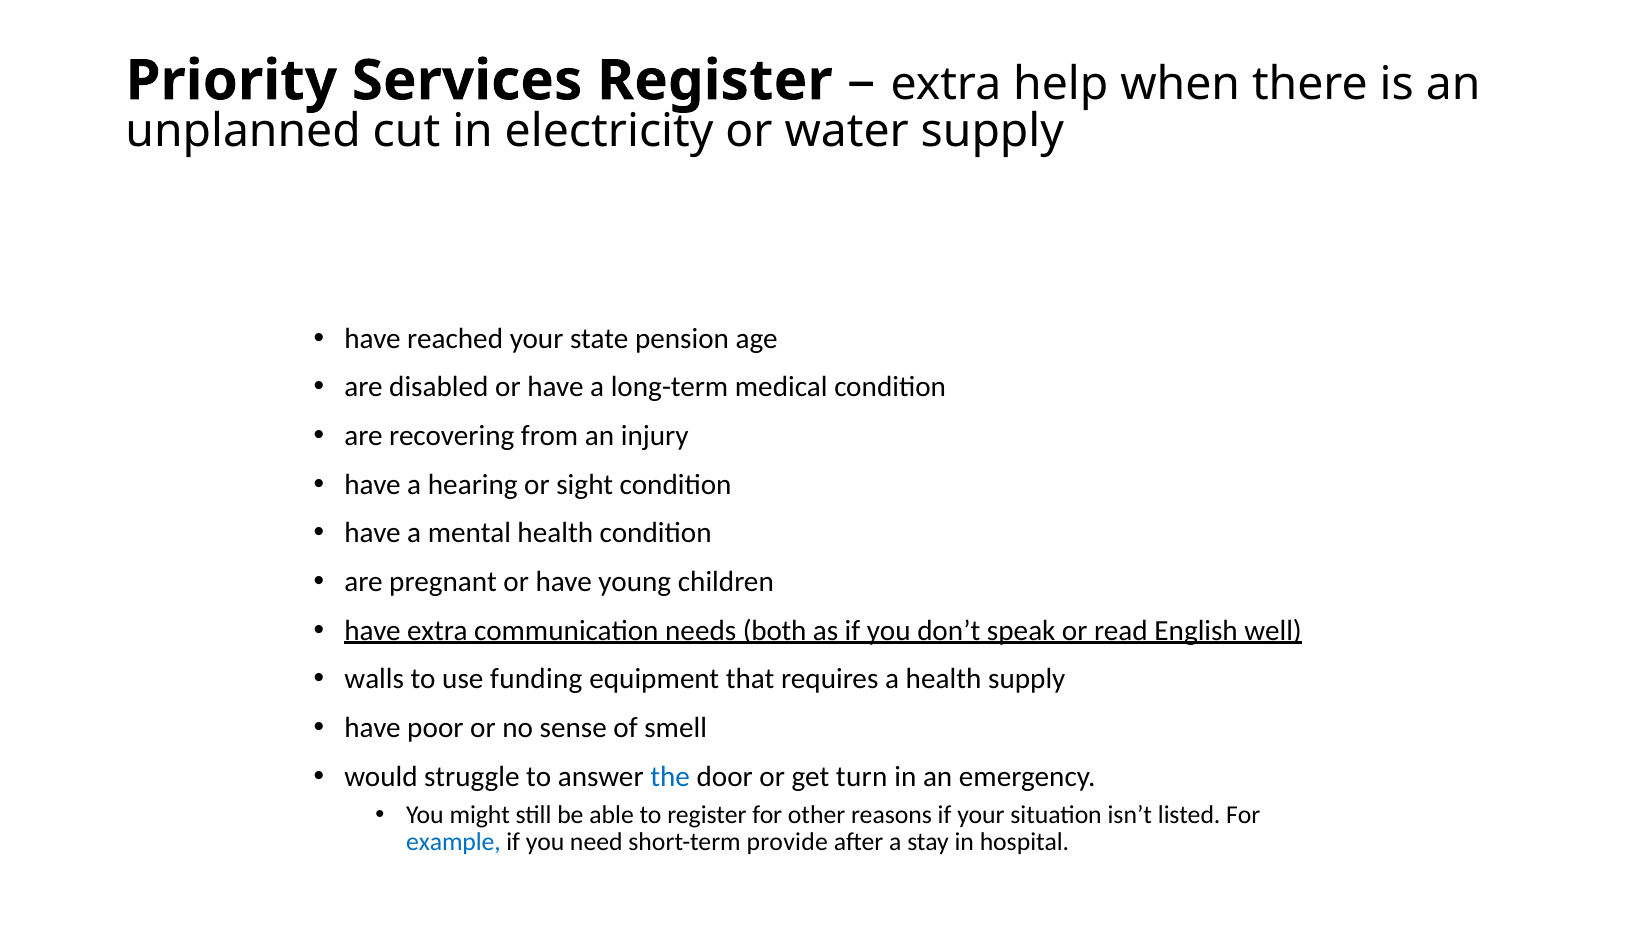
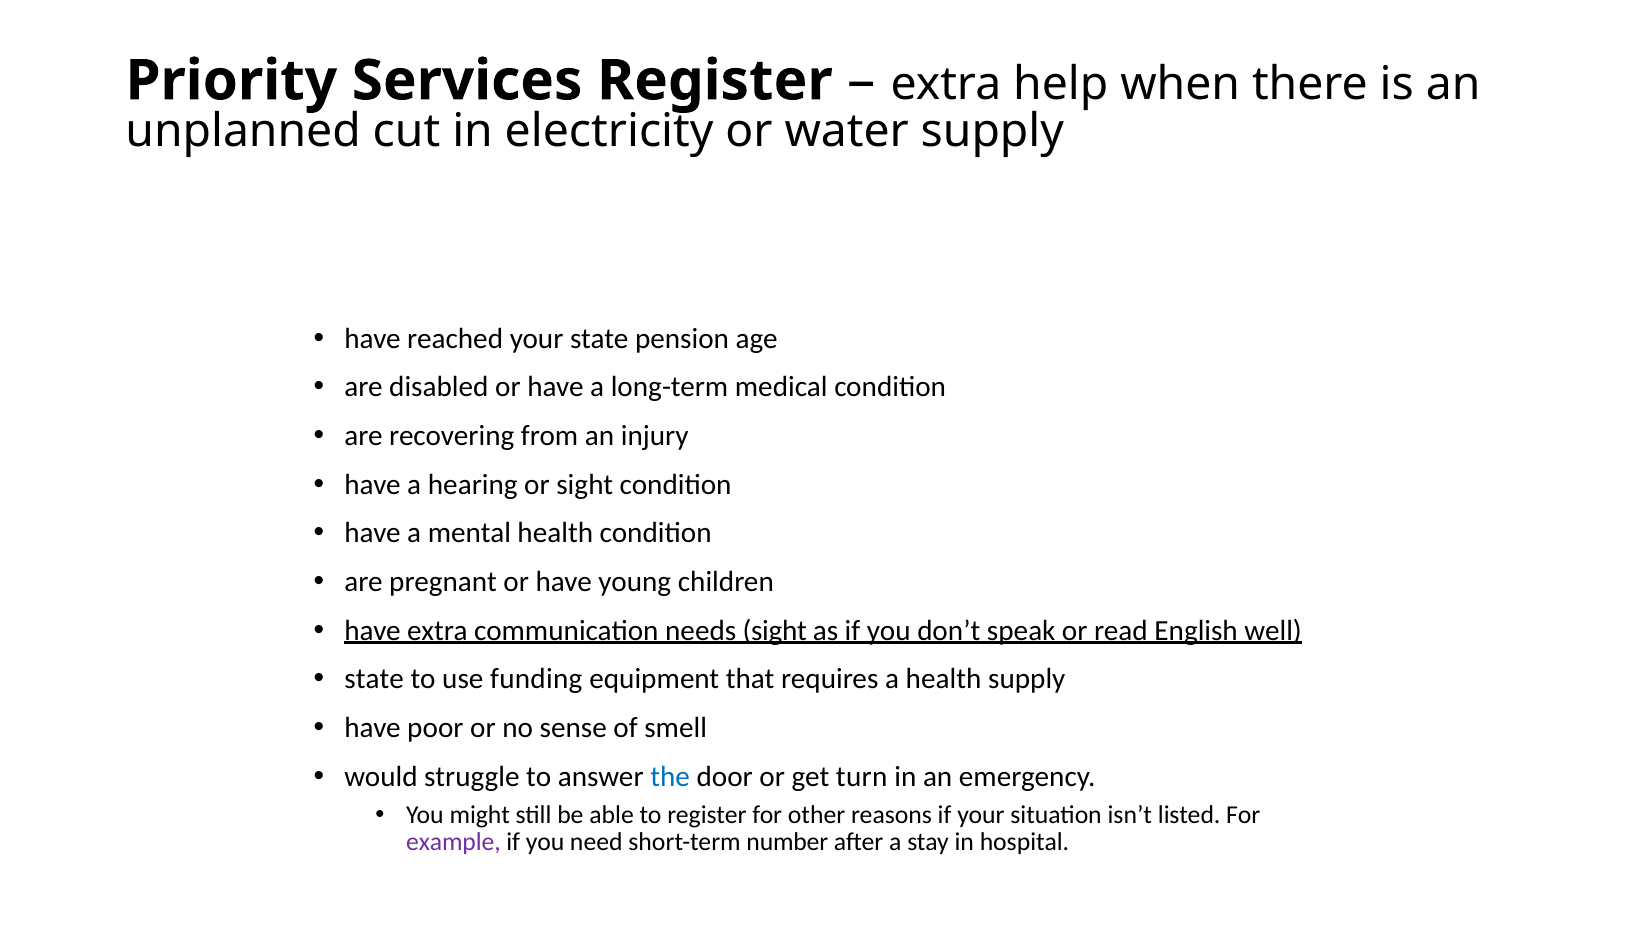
needs both: both -> sight (775, 630)
walls: walls -> state (374, 679)
example colour: blue -> purple (453, 842)
provide: provide -> number (787, 842)
